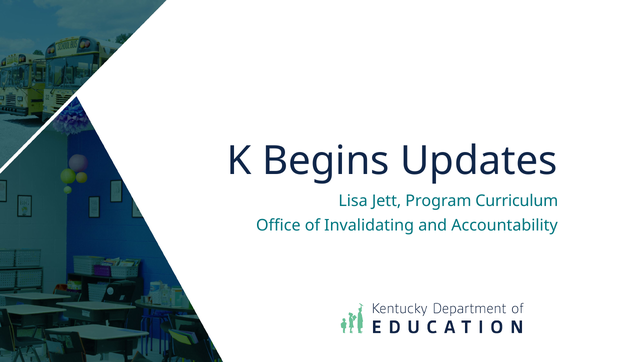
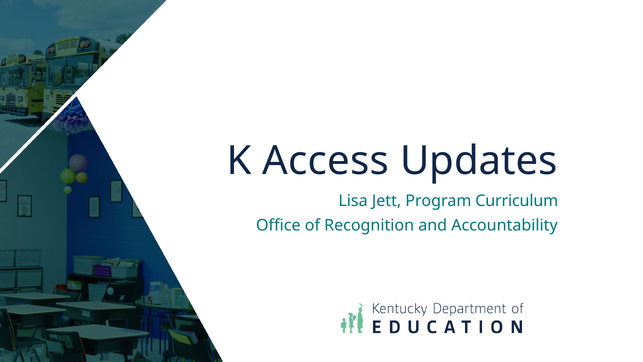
Begins: Begins -> Access (326, 161)
Invalidating: Invalidating -> Recognition (369, 225)
